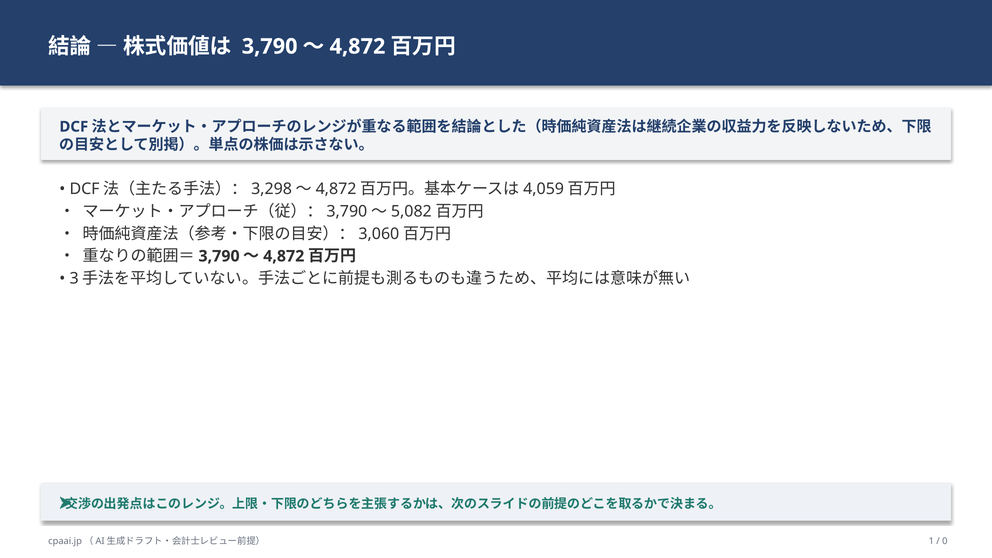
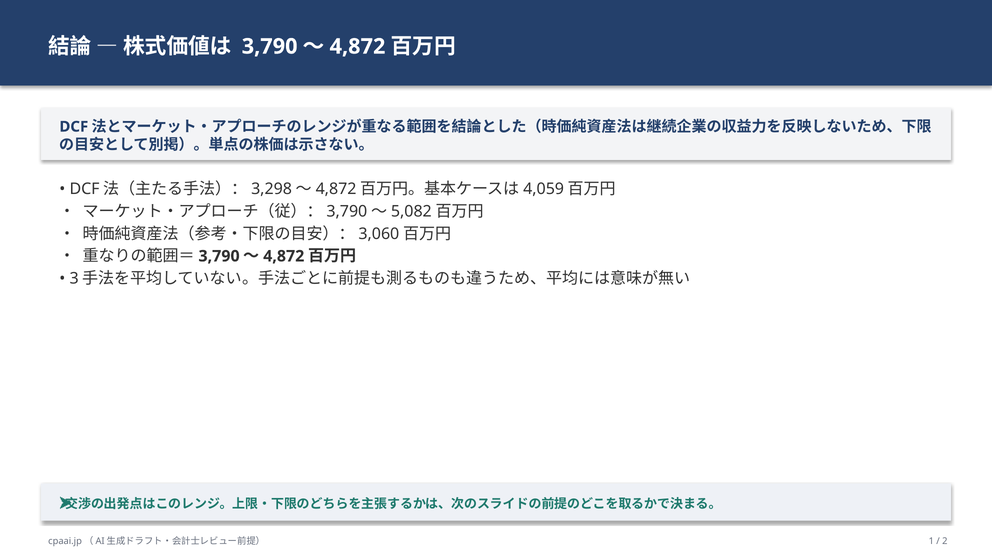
0: 0 -> 2 (945, 541)
